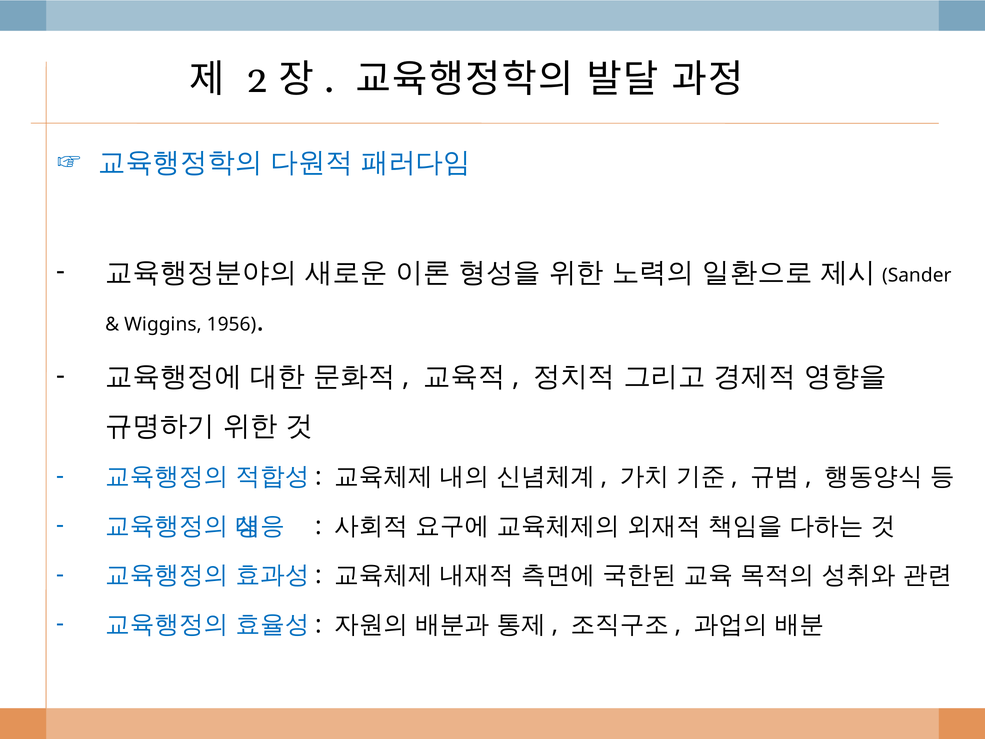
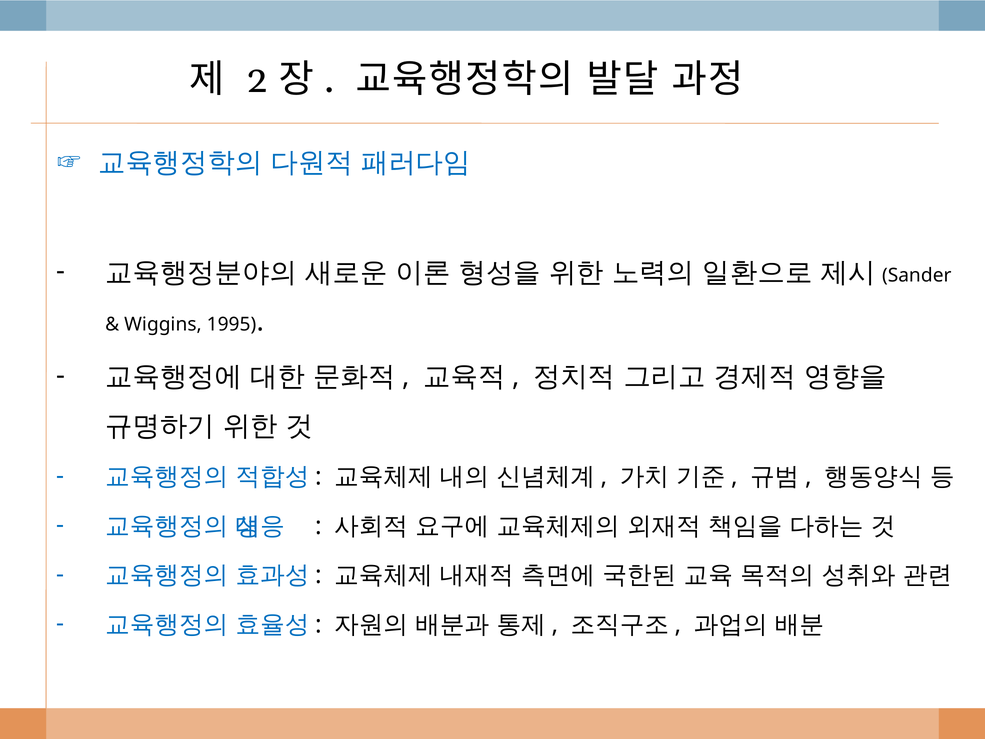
1956: 1956 -> 1995 (231, 324)
